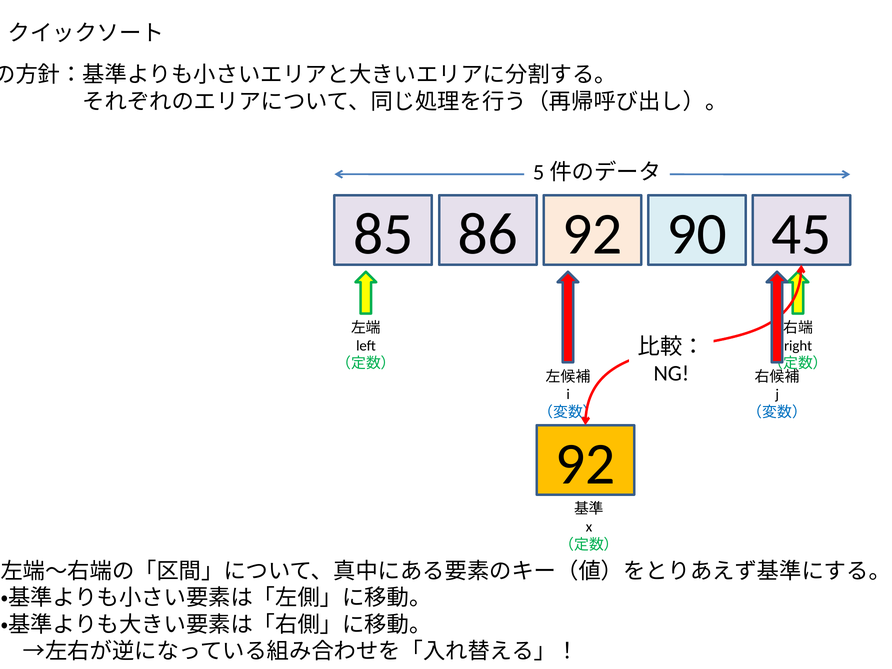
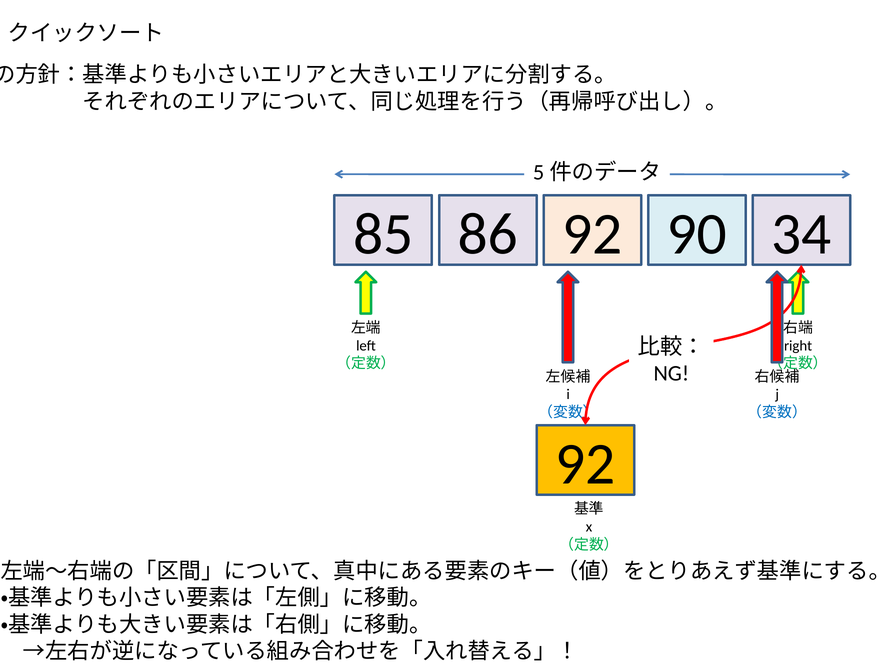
45: 45 -> 34 (801, 234)
